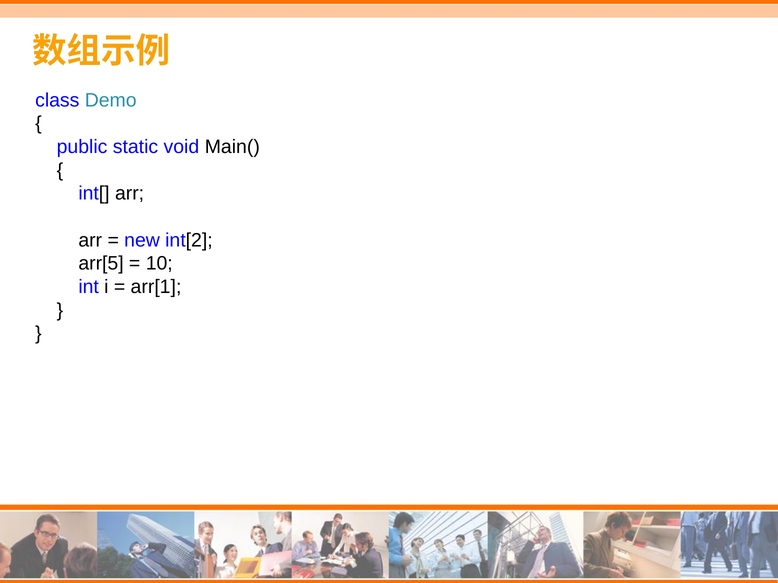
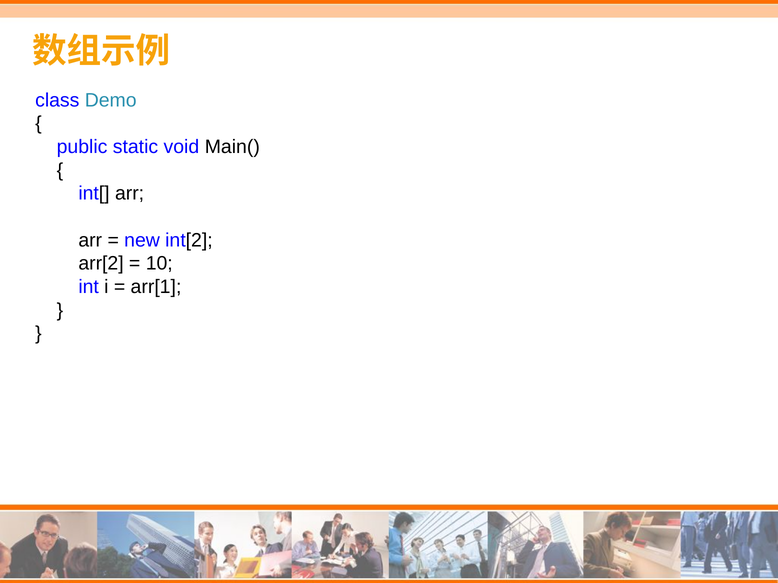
arr[5: arr[5 -> arr[2 (101, 264)
